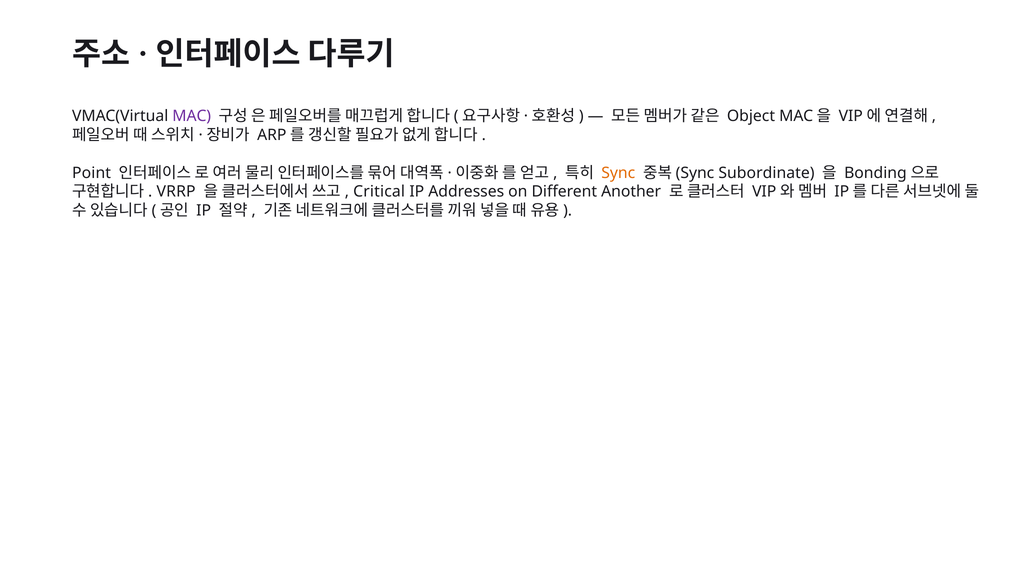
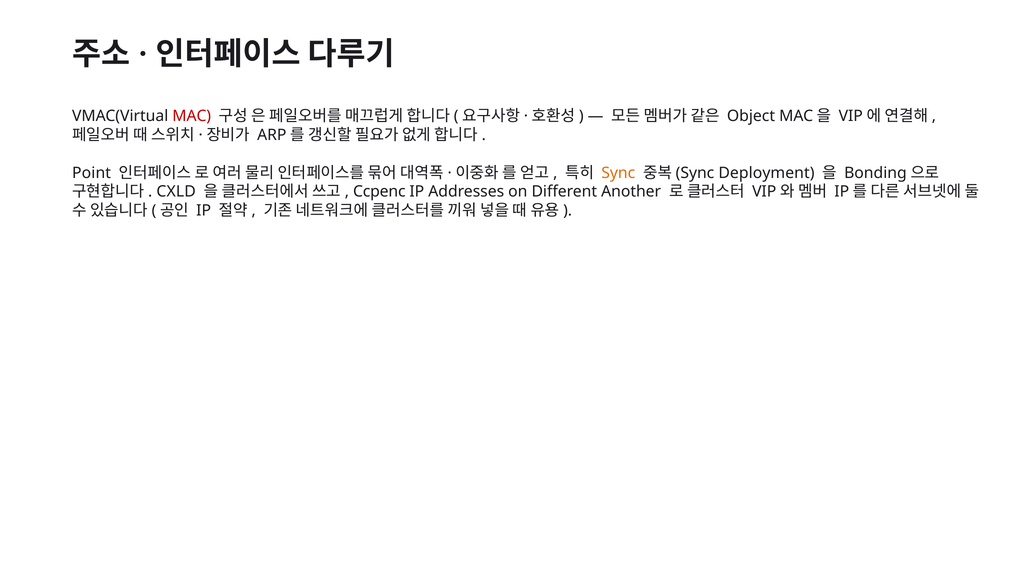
MAC colour: purple -> red (192, 116)
Subordinate: Subordinate -> Deployment (766, 173)
VRRP: VRRP -> CXLD (176, 192)
Critical: Critical -> Ccpenc (379, 192)
